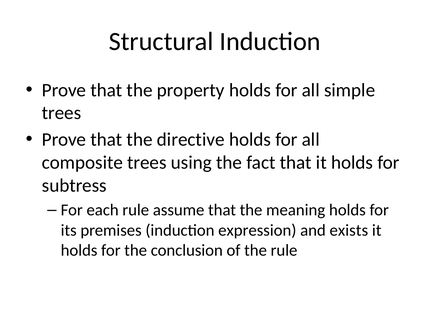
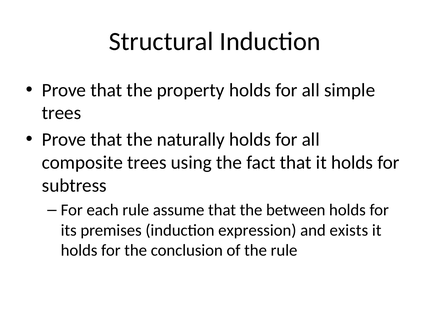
directive: directive -> naturally (191, 140)
meaning: meaning -> between (296, 210)
